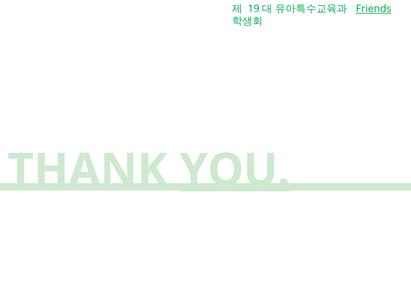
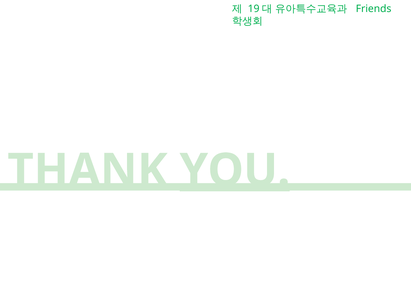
Friends underline: present -> none (374, 9)
